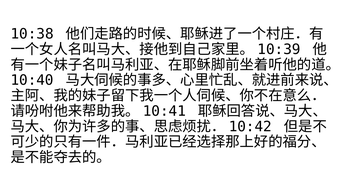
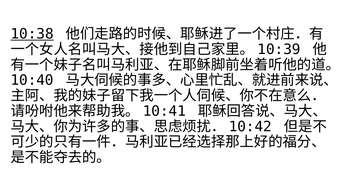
10:38 underline: none -> present (32, 34)
